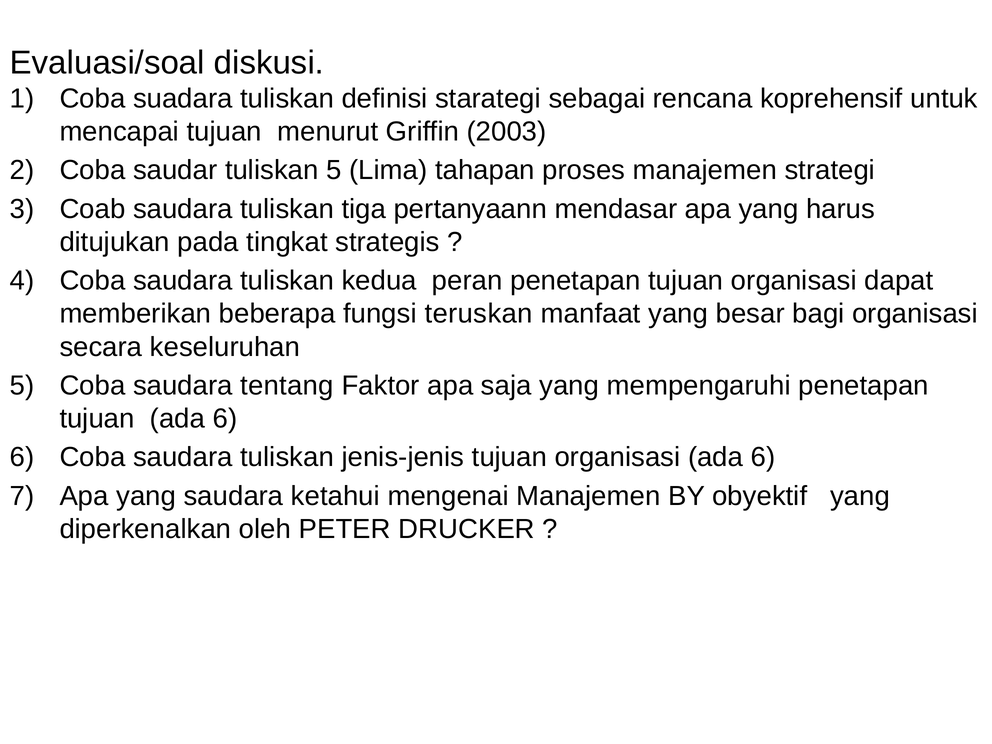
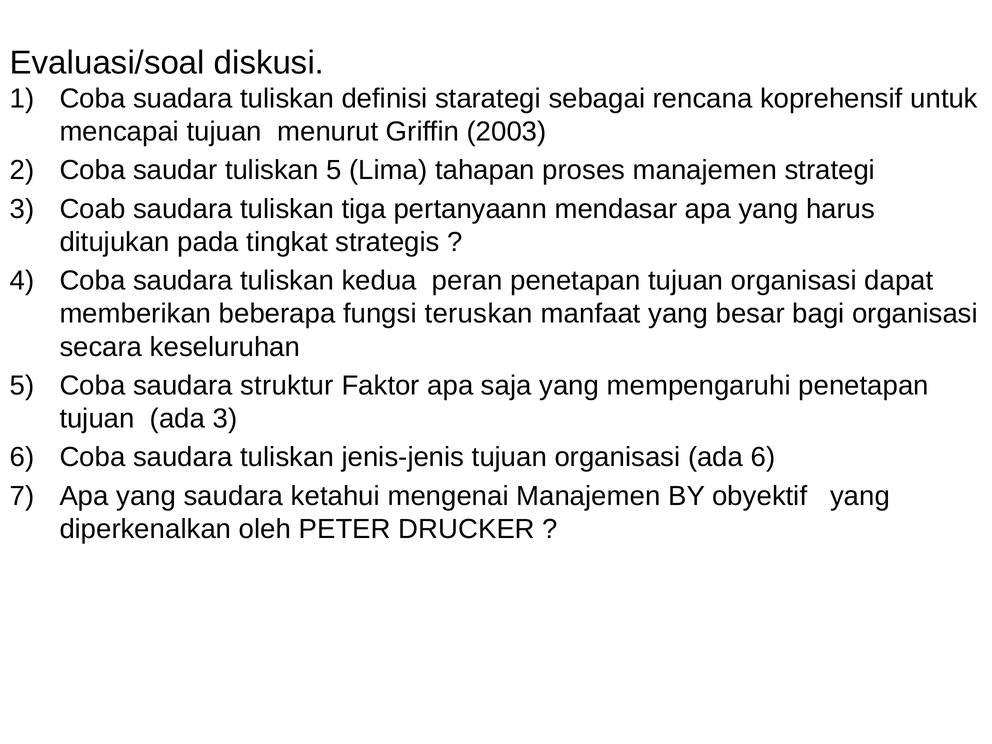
tentang: tentang -> struktur (287, 386)
tujuan ada 6: 6 -> 3 (225, 419)
